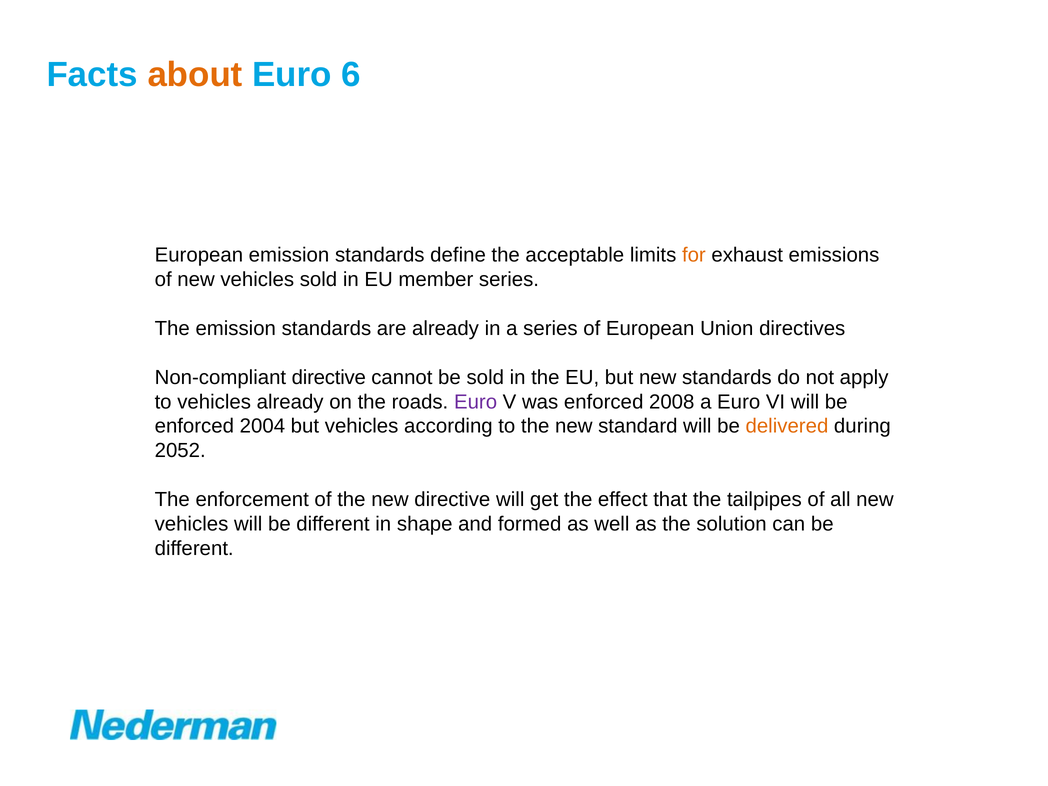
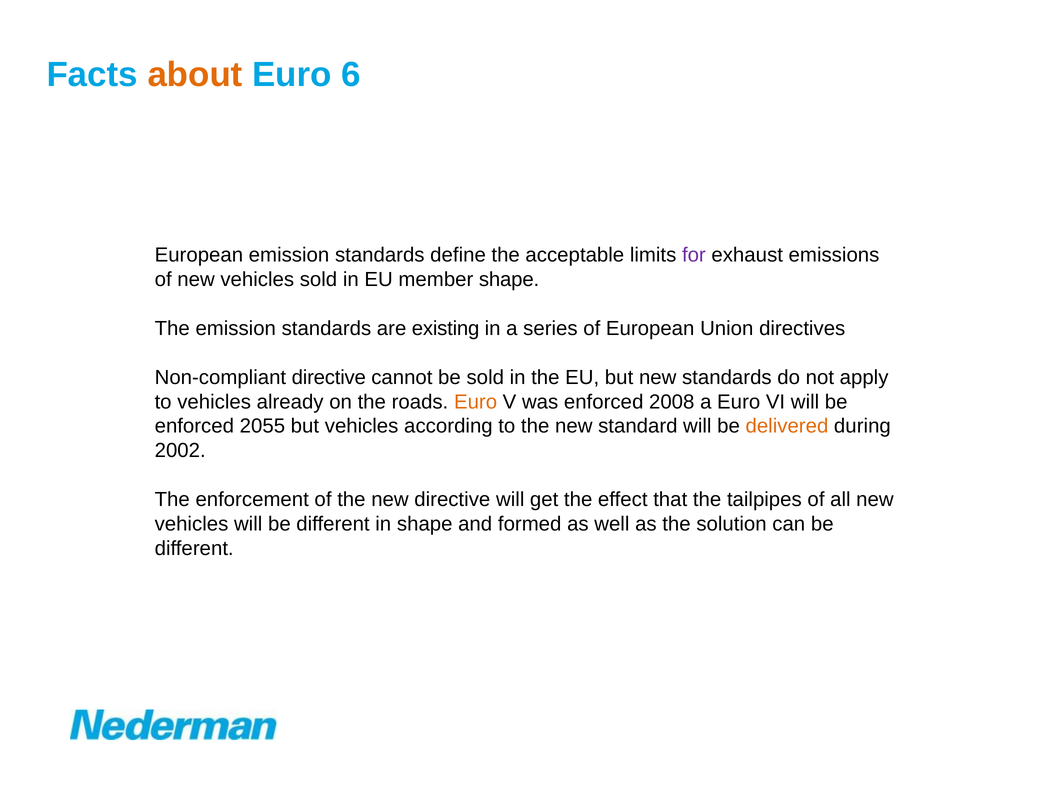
for colour: orange -> purple (694, 255)
member series: series -> shape (509, 279)
are already: already -> existing (446, 328)
Euro colour: purple -> orange (476, 402)
2004: 2004 -> 2055 (262, 426)
2052: 2052 -> 2002 (180, 451)
